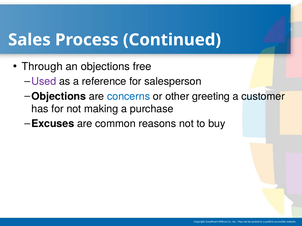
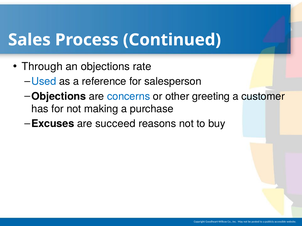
free: free -> rate (142, 67)
Used colour: purple -> blue (44, 82)
common: common -> succeed (115, 124)
